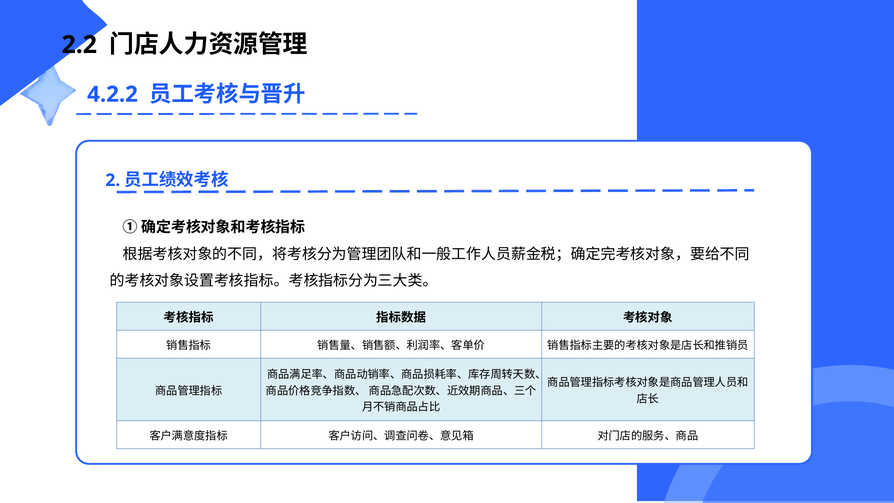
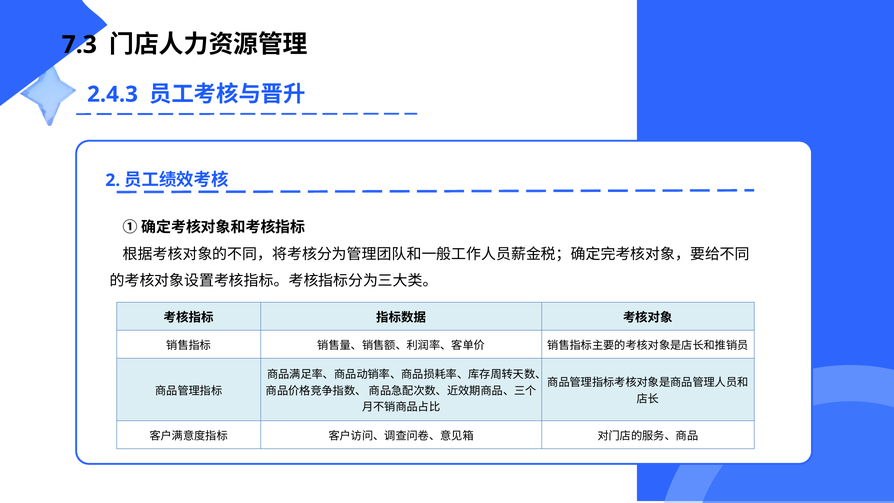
2.2: 2.2 -> 7.3 (79, 45)
4.2.2: 4.2.2 -> 2.4.3 (113, 94)
